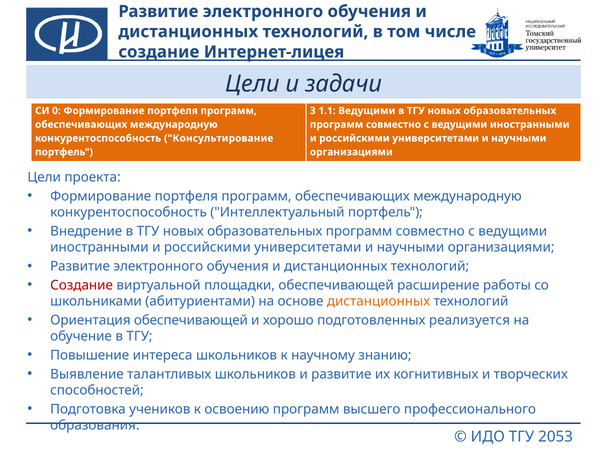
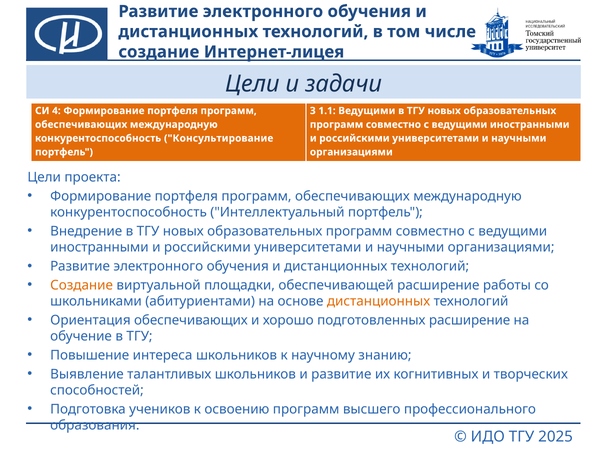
0: 0 -> 4 (56, 111)
Создание colour: red -> orange (82, 285)
Ориентация обеспечивающей: обеспечивающей -> обеспечивающих (191, 320)
подготовленных реализуется: реализуется -> расширение (470, 320)
2053: 2053 -> 2025 (556, 437)
